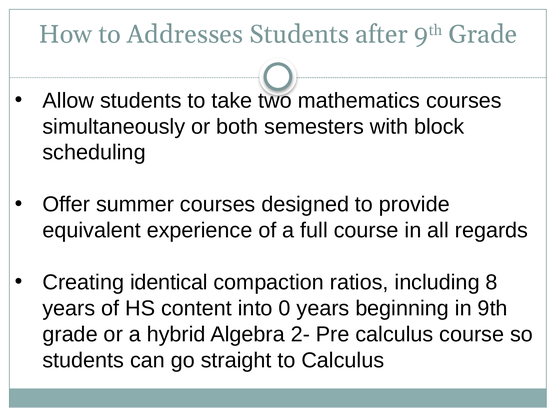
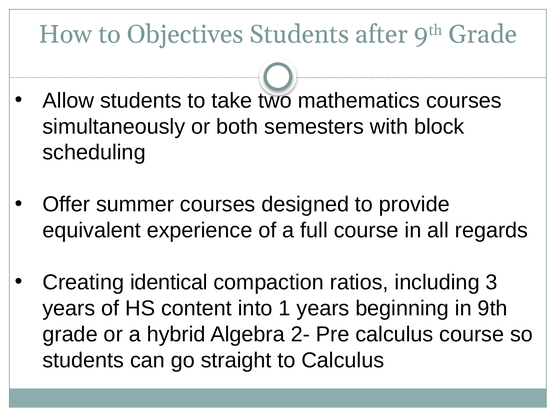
Addresses: Addresses -> Objectives (185, 35)
8: 8 -> 3 (492, 282)
0: 0 -> 1 (285, 308)
